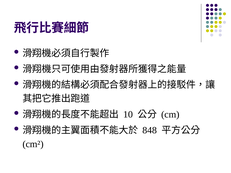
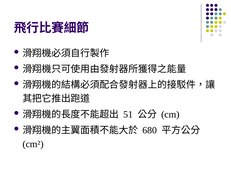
10: 10 -> 51 (128, 115)
848: 848 -> 680 (150, 130)
